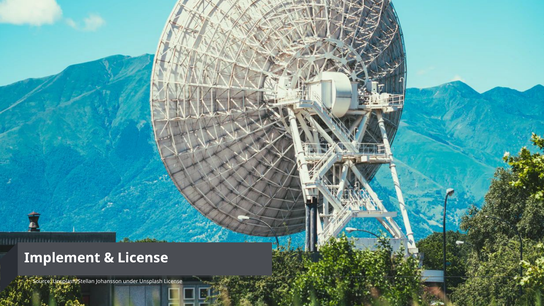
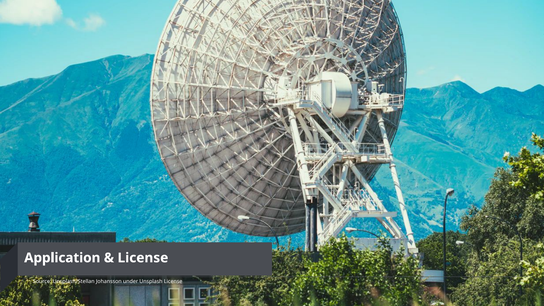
Implement: Implement -> Application (62, 258)
